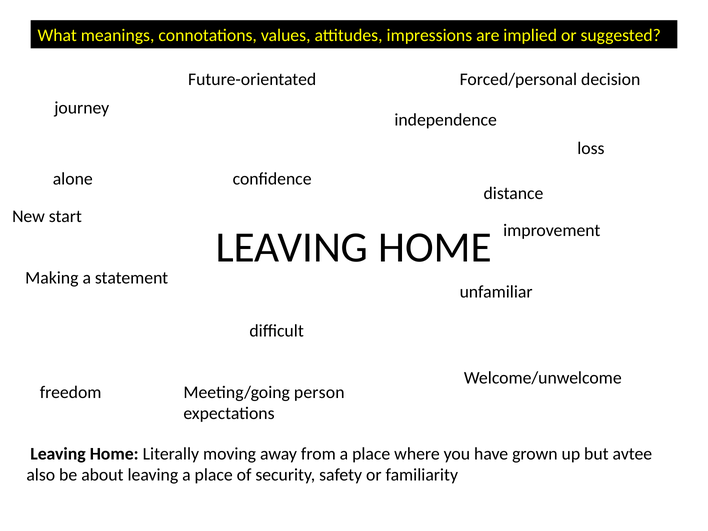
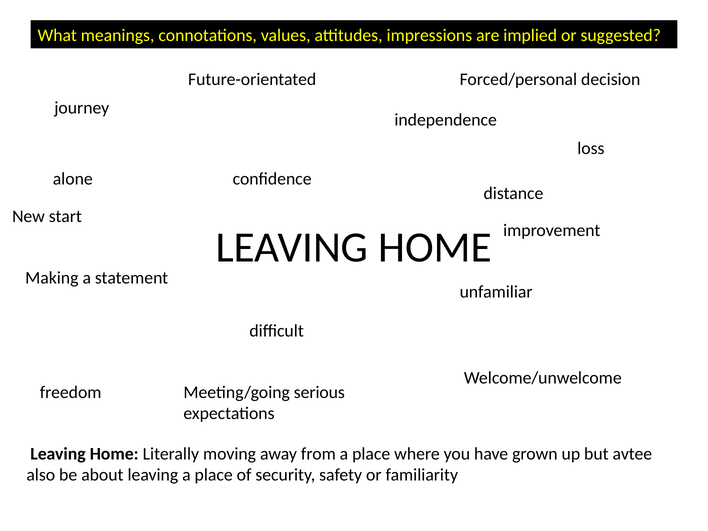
person: person -> serious (319, 392)
